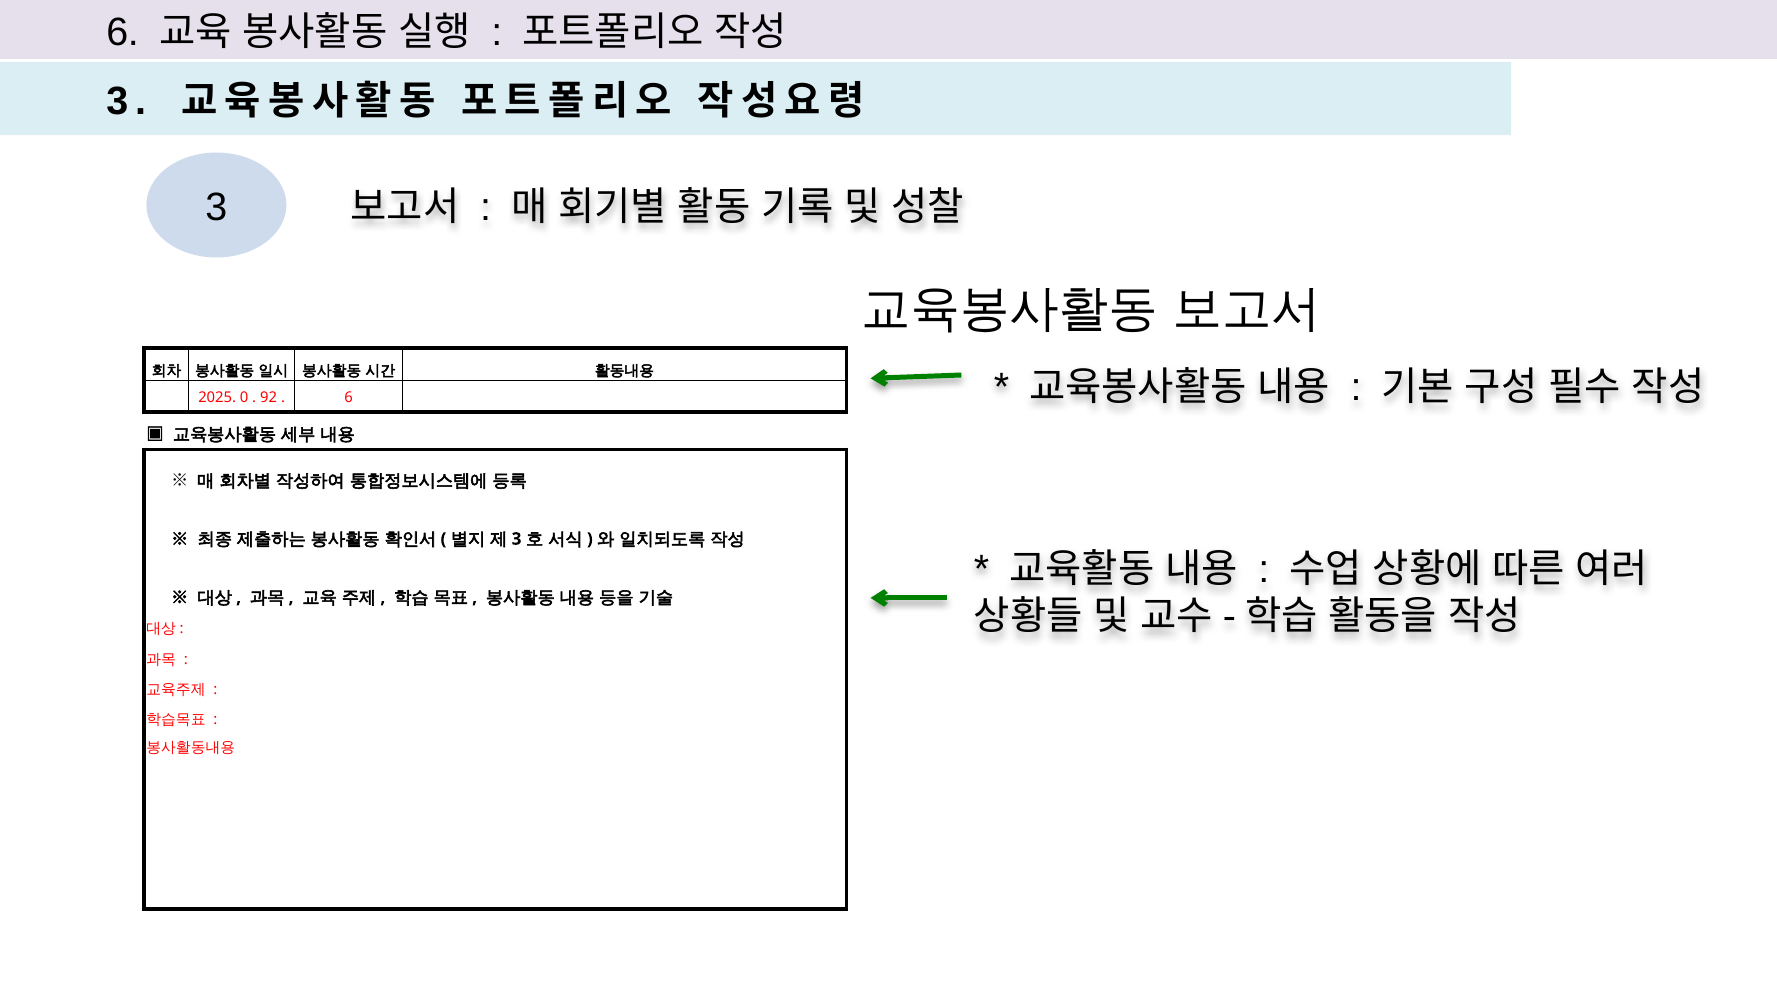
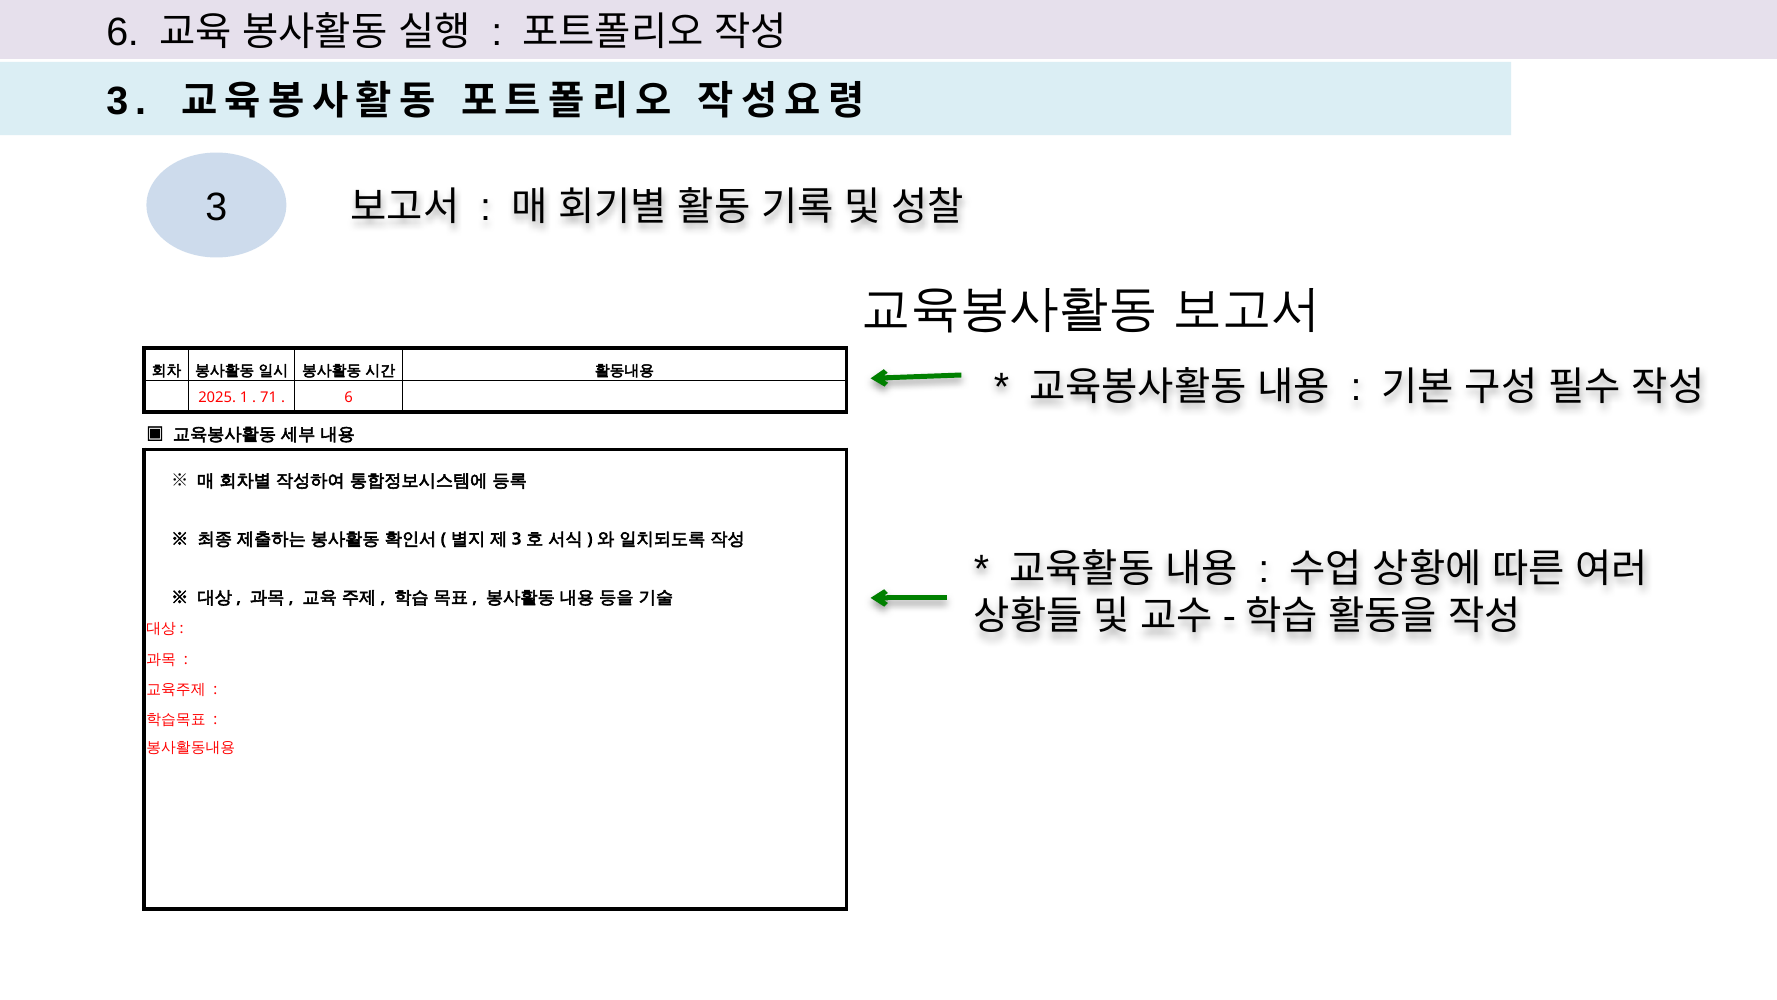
0: 0 -> 1 (244, 397)
92: 92 -> 71 (269, 397)
